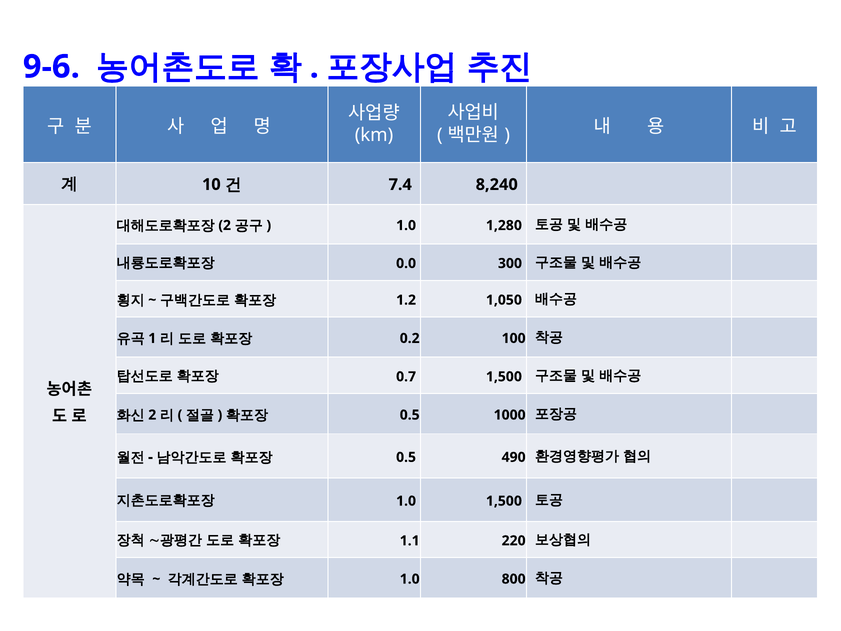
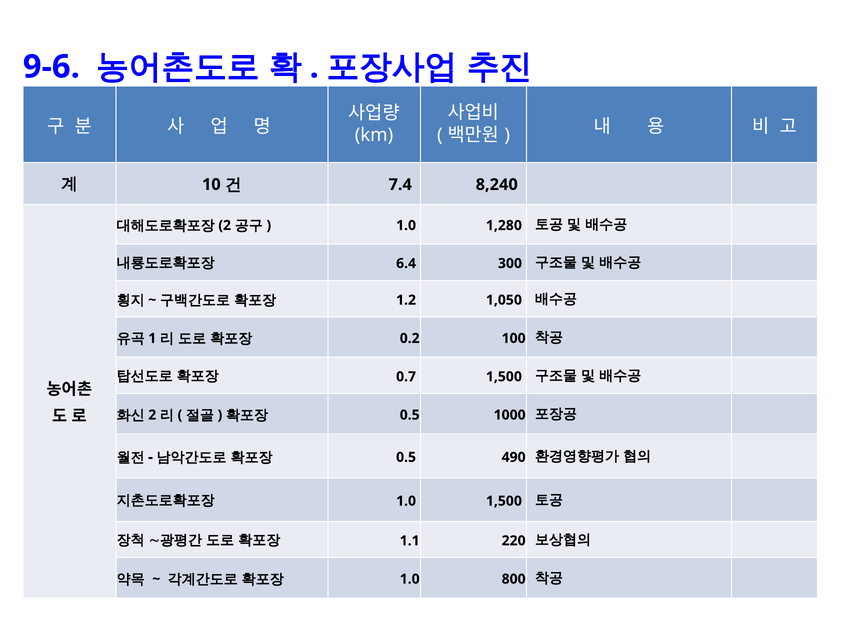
0.0: 0.0 -> 6.4 (406, 263)
